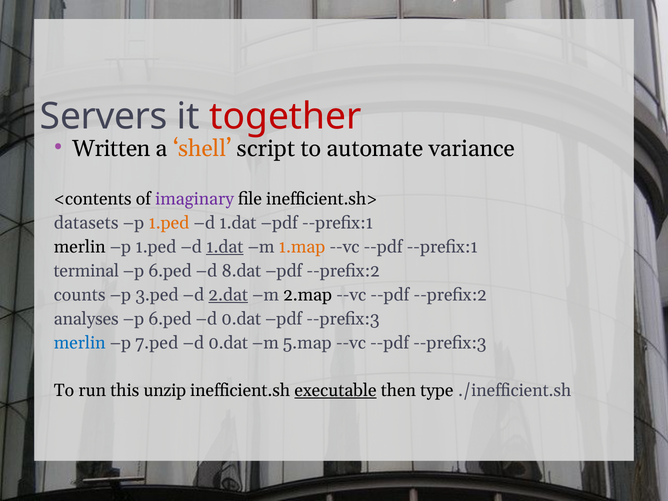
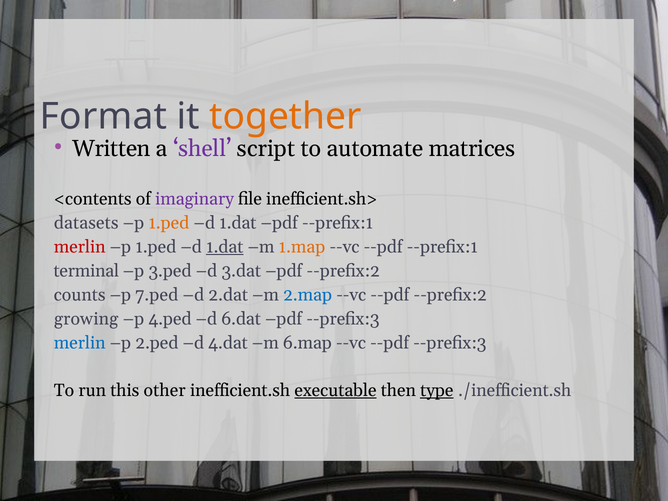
Servers: Servers -> Format (104, 116)
together colour: red -> orange (285, 116)
shell colour: orange -> purple (202, 148)
variance: variance -> matrices (472, 148)
merlin colour: black -> red (80, 247)
6.ped: 6.ped -> 3.ped (170, 271)
8.dat: 8.dat -> 3.dat (241, 271)
3.ped: 3.ped -> 7.ped (157, 295)
2.dat underline: present -> none (228, 295)
2.map colour: black -> blue (308, 295)
analyses: analyses -> growing (86, 319)
6.ped: 6.ped -> 4.ped (170, 319)
0.dat: 0.dat -> 6.dat (241, 319)
7.ped: 7.ped -> 2.ped (157, 343)
0.dat: 0.dat -> 4.dat (228, 343)
5.map: 5.map -> 6.map (307, 343)
unzip: unzip -> other (165, 391)
type underline: none -> present (437, 391)
